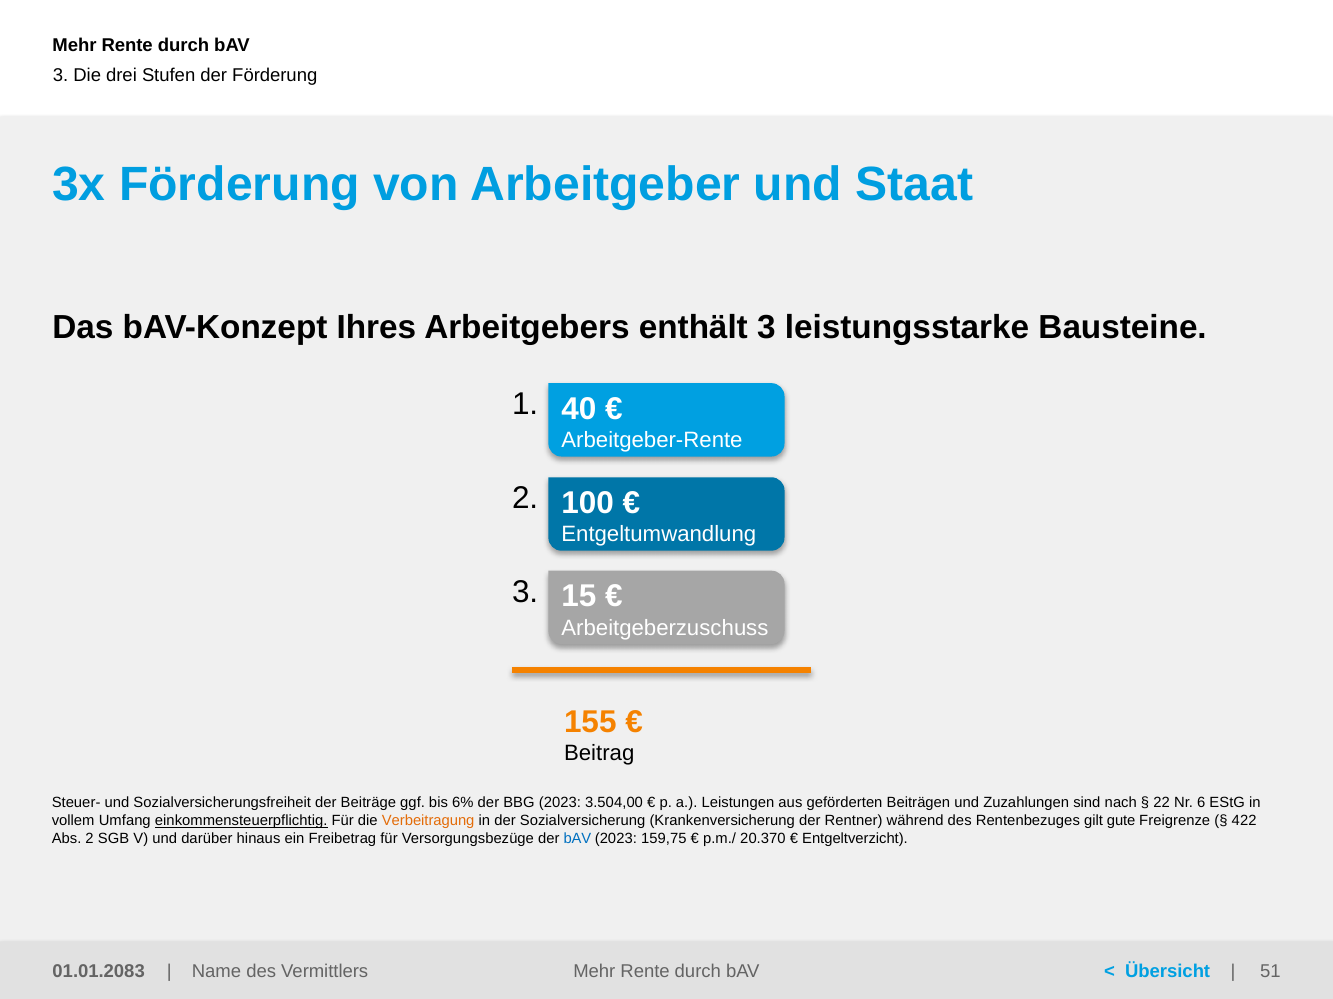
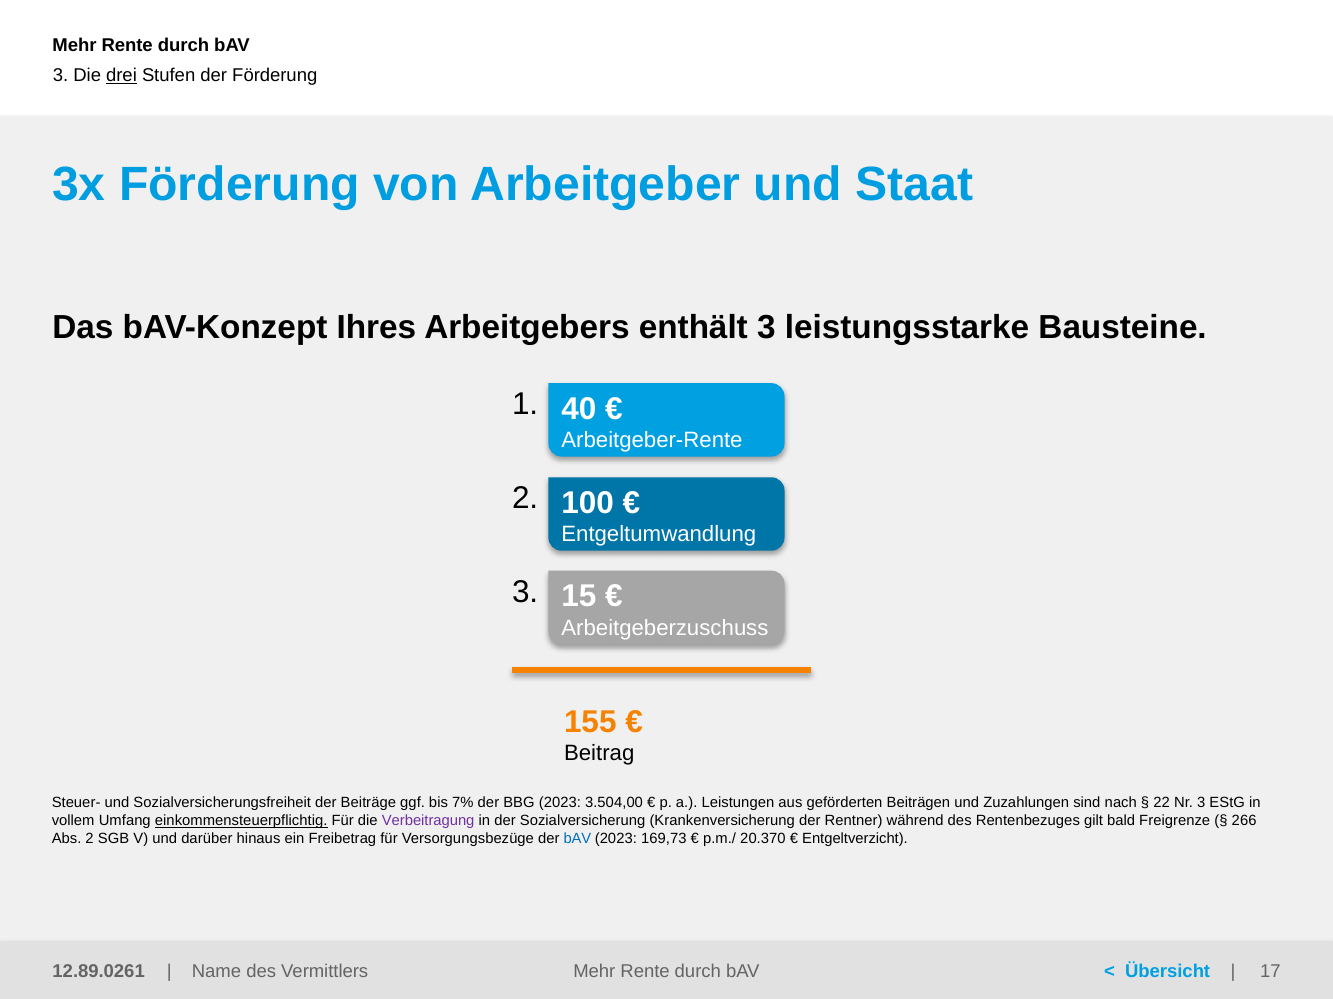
drei underline: none -> present (121, 76)
6%: 6% -> 7% (463, 804)
Nr 6: 6 -> 3 (1201, 804)
Verbeitragung colour: orange -> purple (428, 821)
gute: gute -> bald (1121, 821)
422: 422 -> 266 (1244, 821)
159,75: 159,75 -> 169,73 (664, 839)
01.01.2083: 01.01.2083 -> 12.89.0261 (99, 972)
51: 51 -> 17 (1270, 972)
